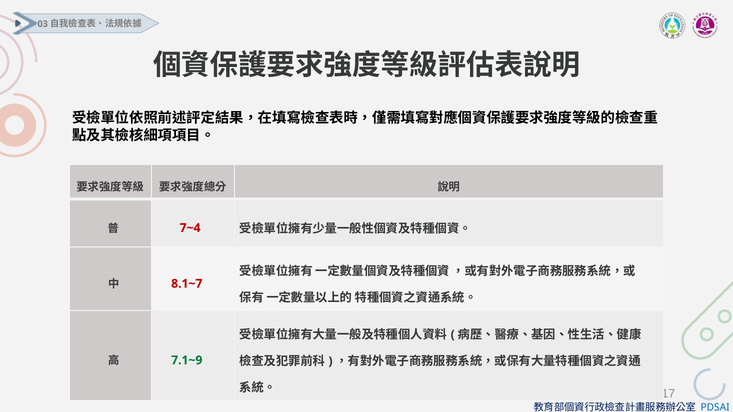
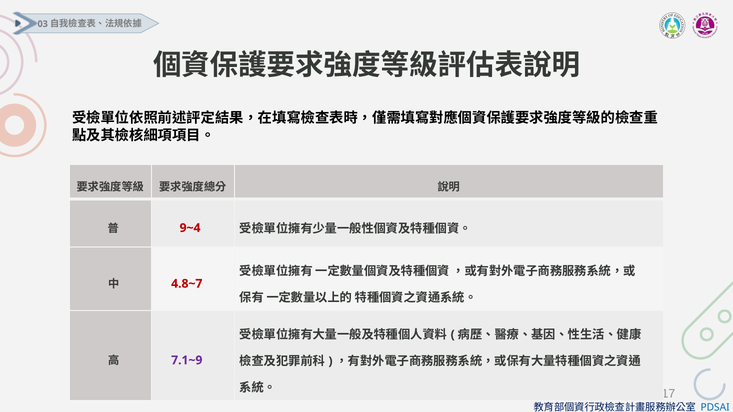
7~4: 7~4 -> 9~4 (190, 228)
8.1~7: 8.1~7 -> 4.8~7 (187, 284)
7.1~9 colour: green -> purple (187, 361)
